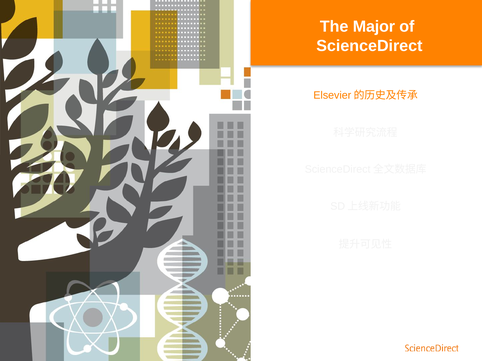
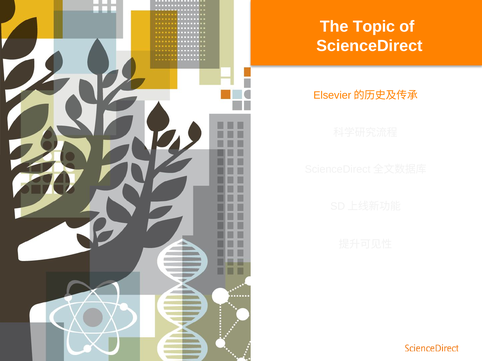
Major: Major -> Topic (374, 27)
